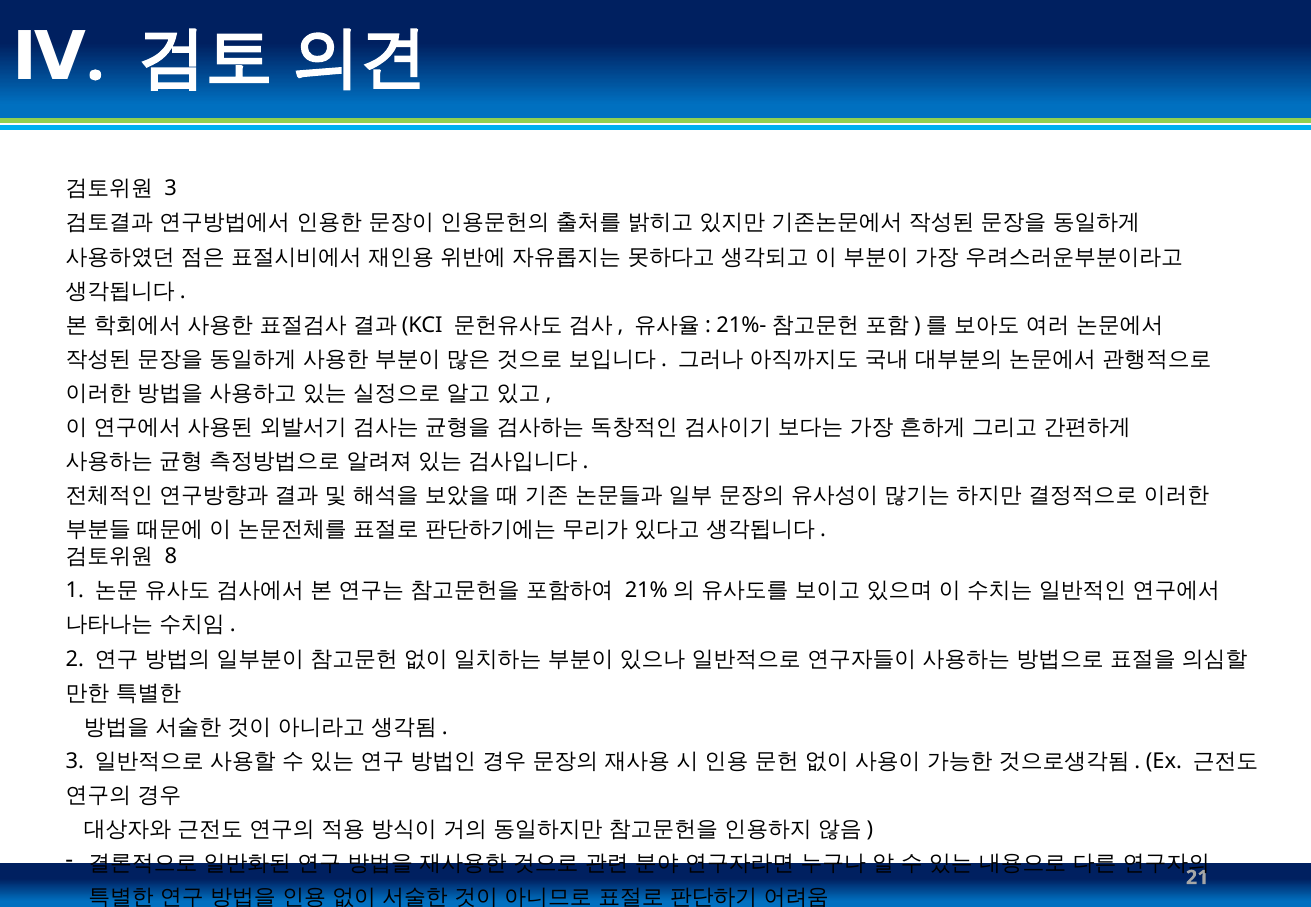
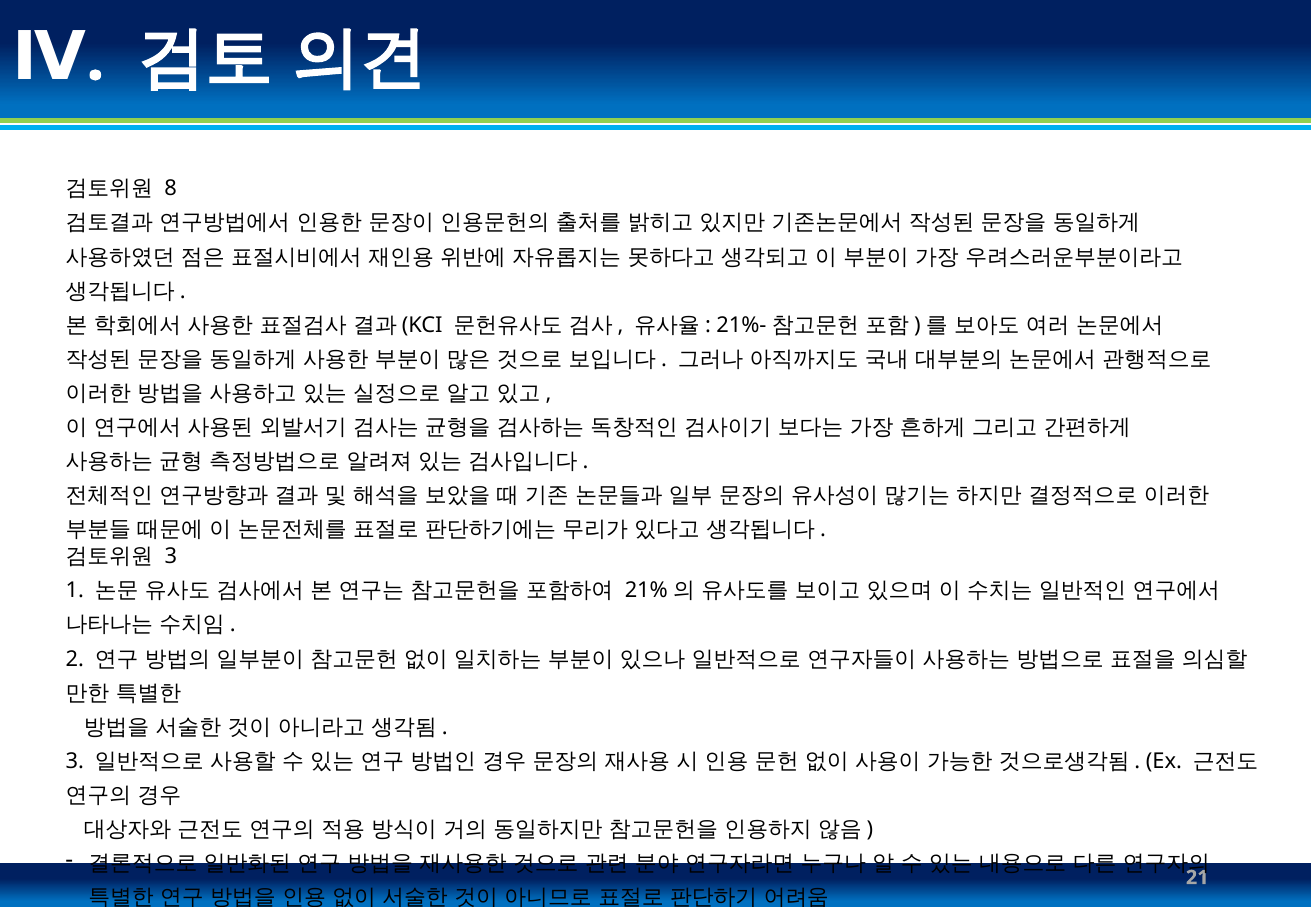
3: 3 -> 8 (171, 189)
8: 8 -> 3 (171, 557)
